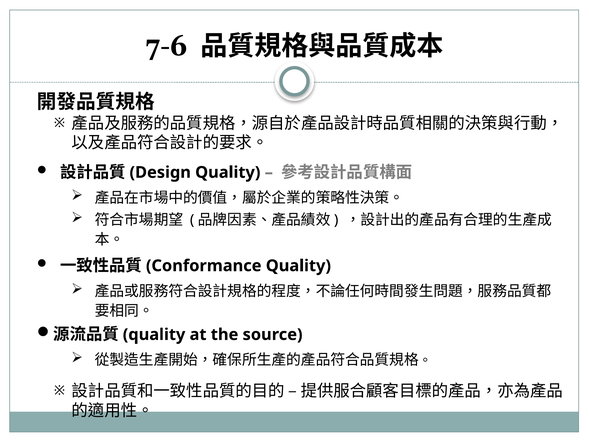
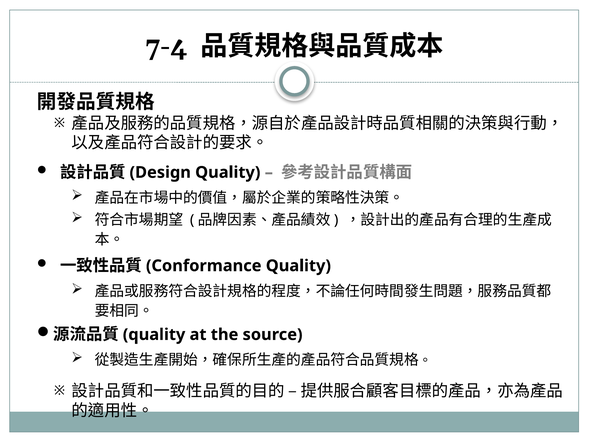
7-6: 7-6 -> 7-4 (166, 46)
